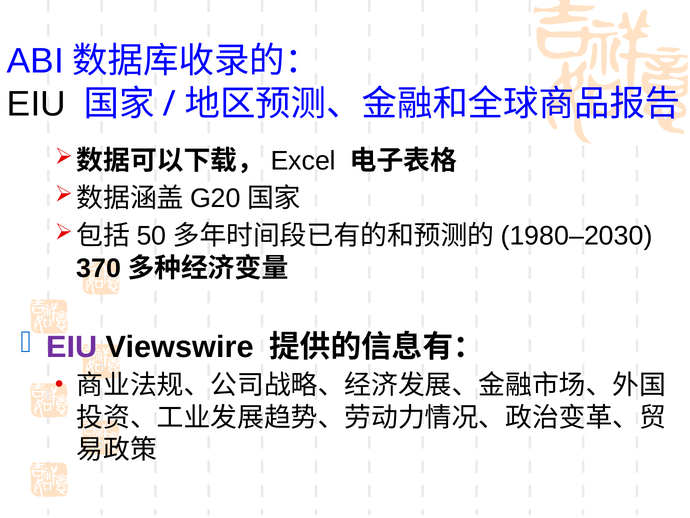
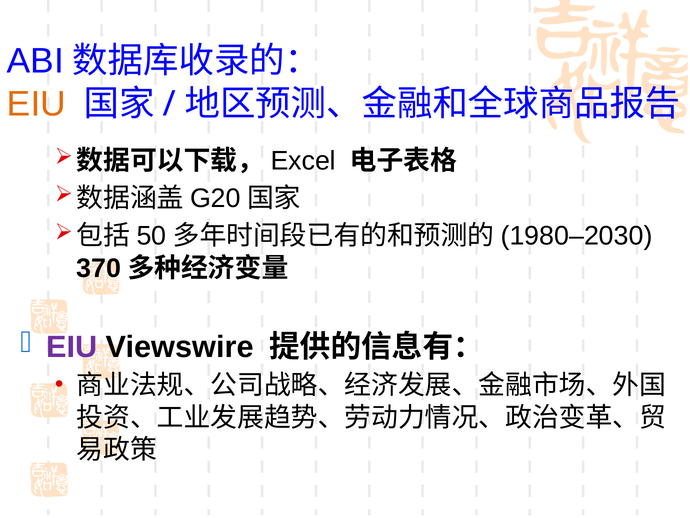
EIU colour: black -> orange (36, 104)
